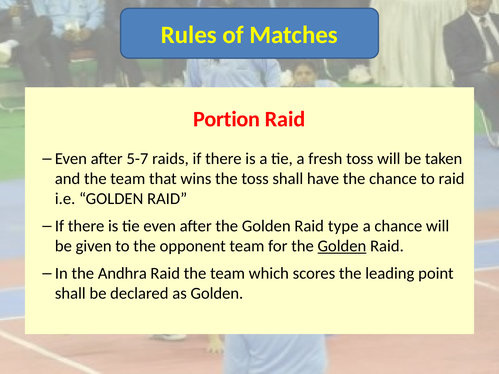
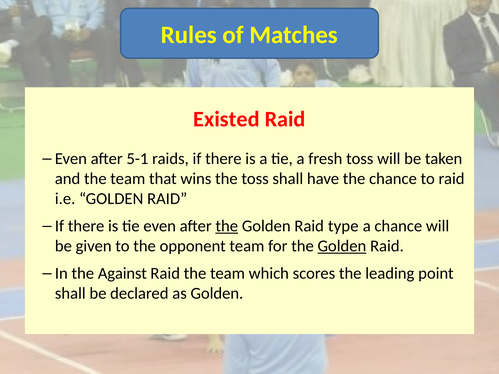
Portion: Portion -> Existed (226, 119)
5-7: 5-7 -> 5-1 (137, 159)
the underline: none -> present (227, 226)
Andhra: Andhra -> Against (122, 274)
